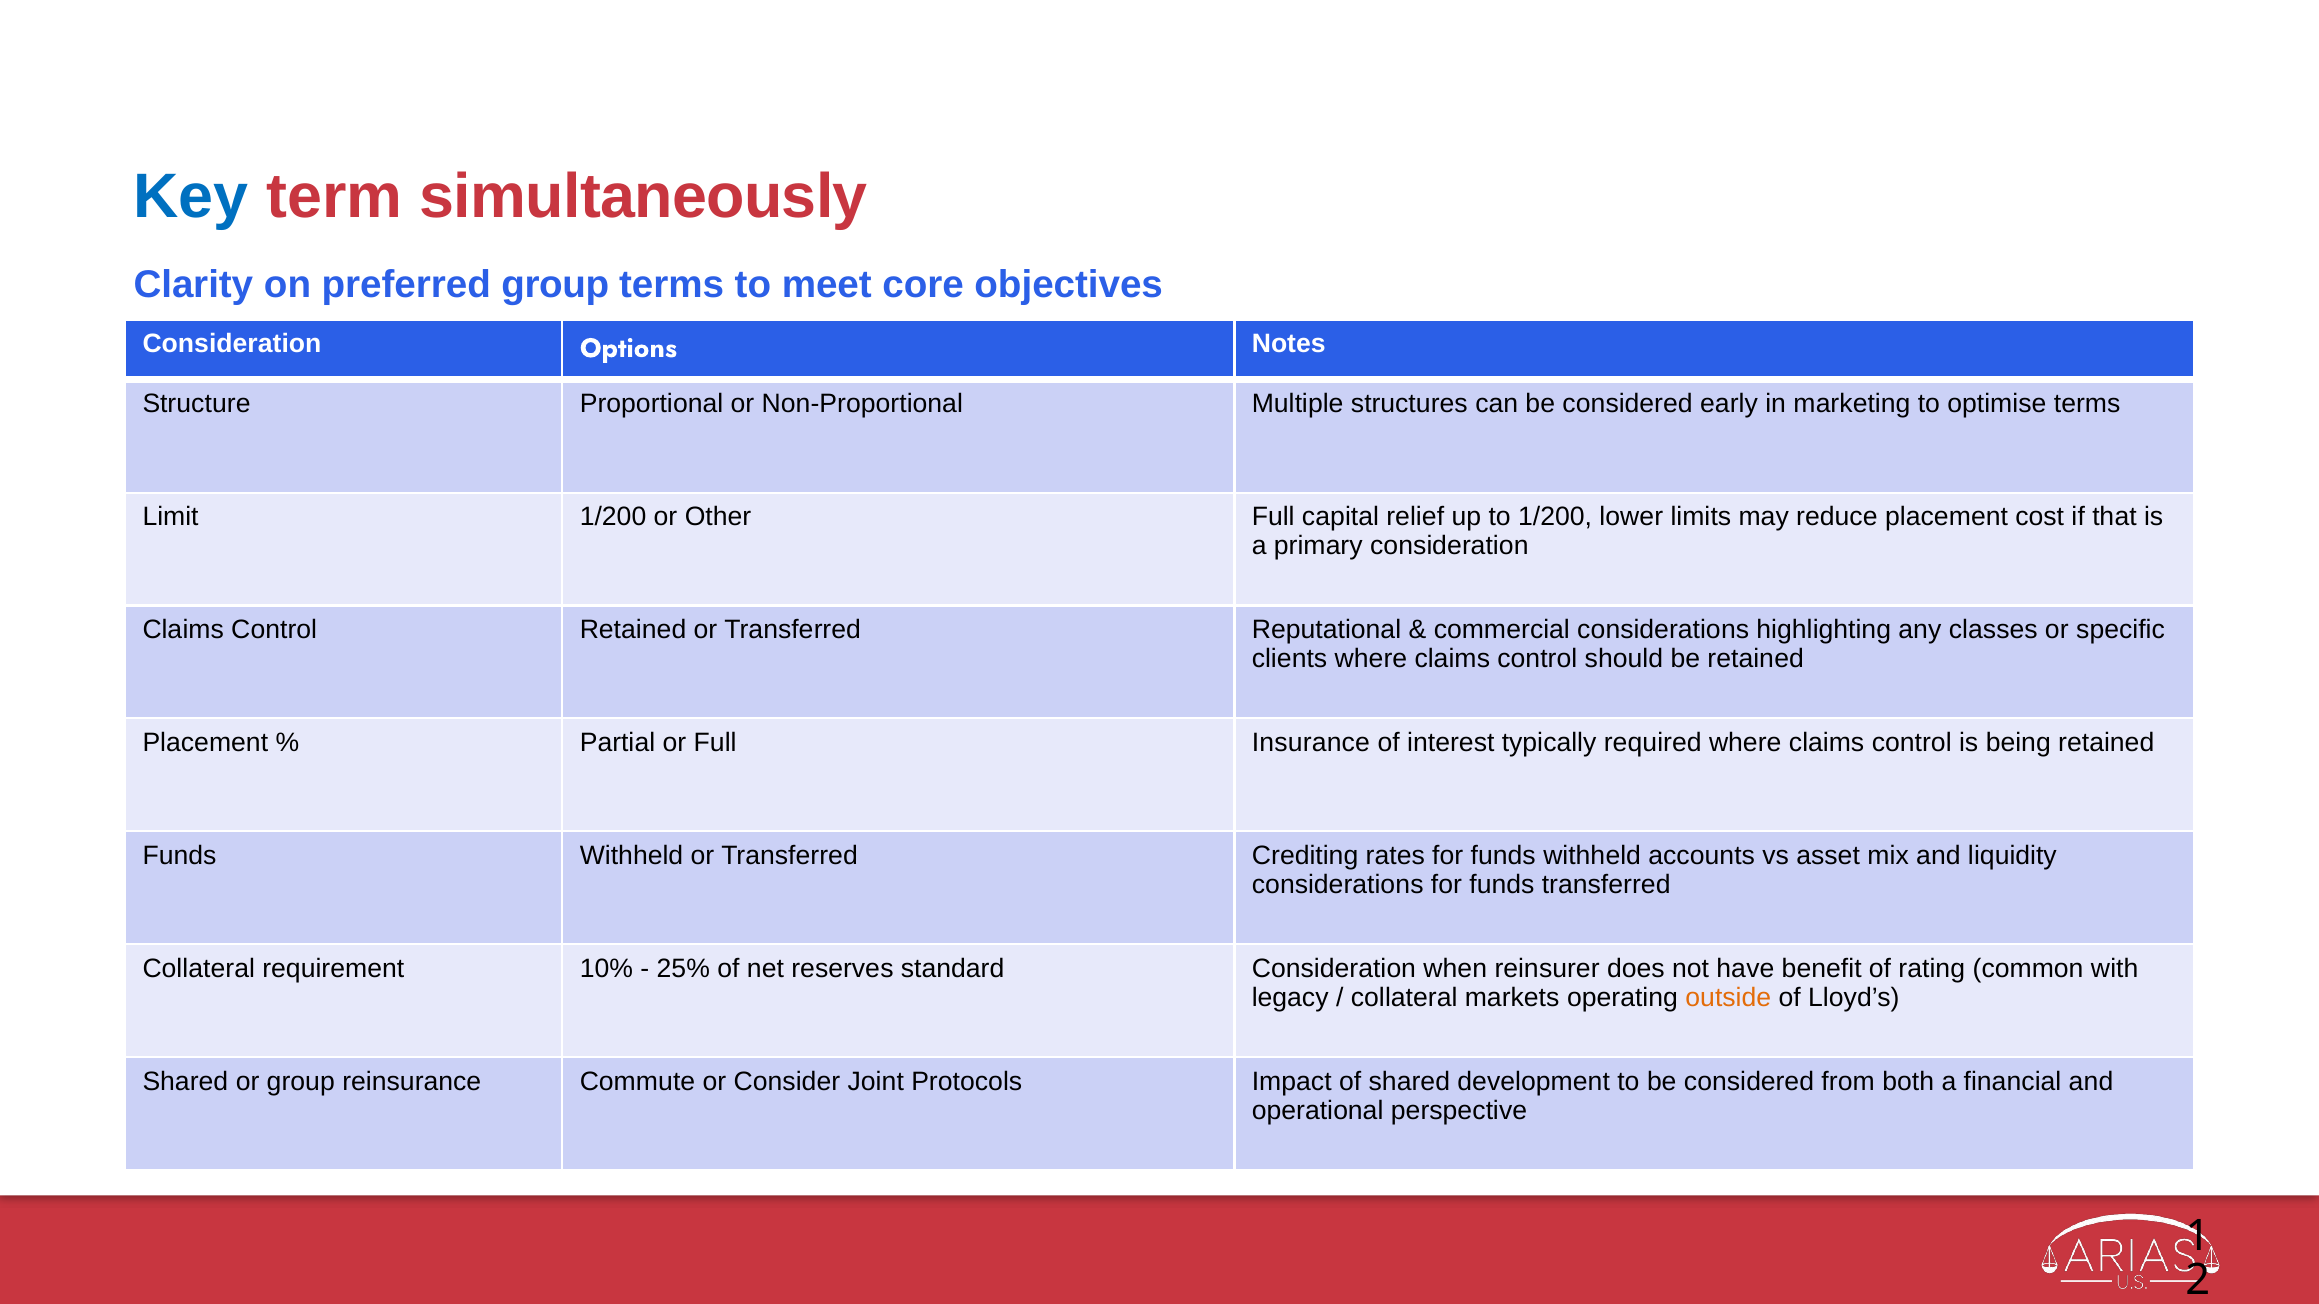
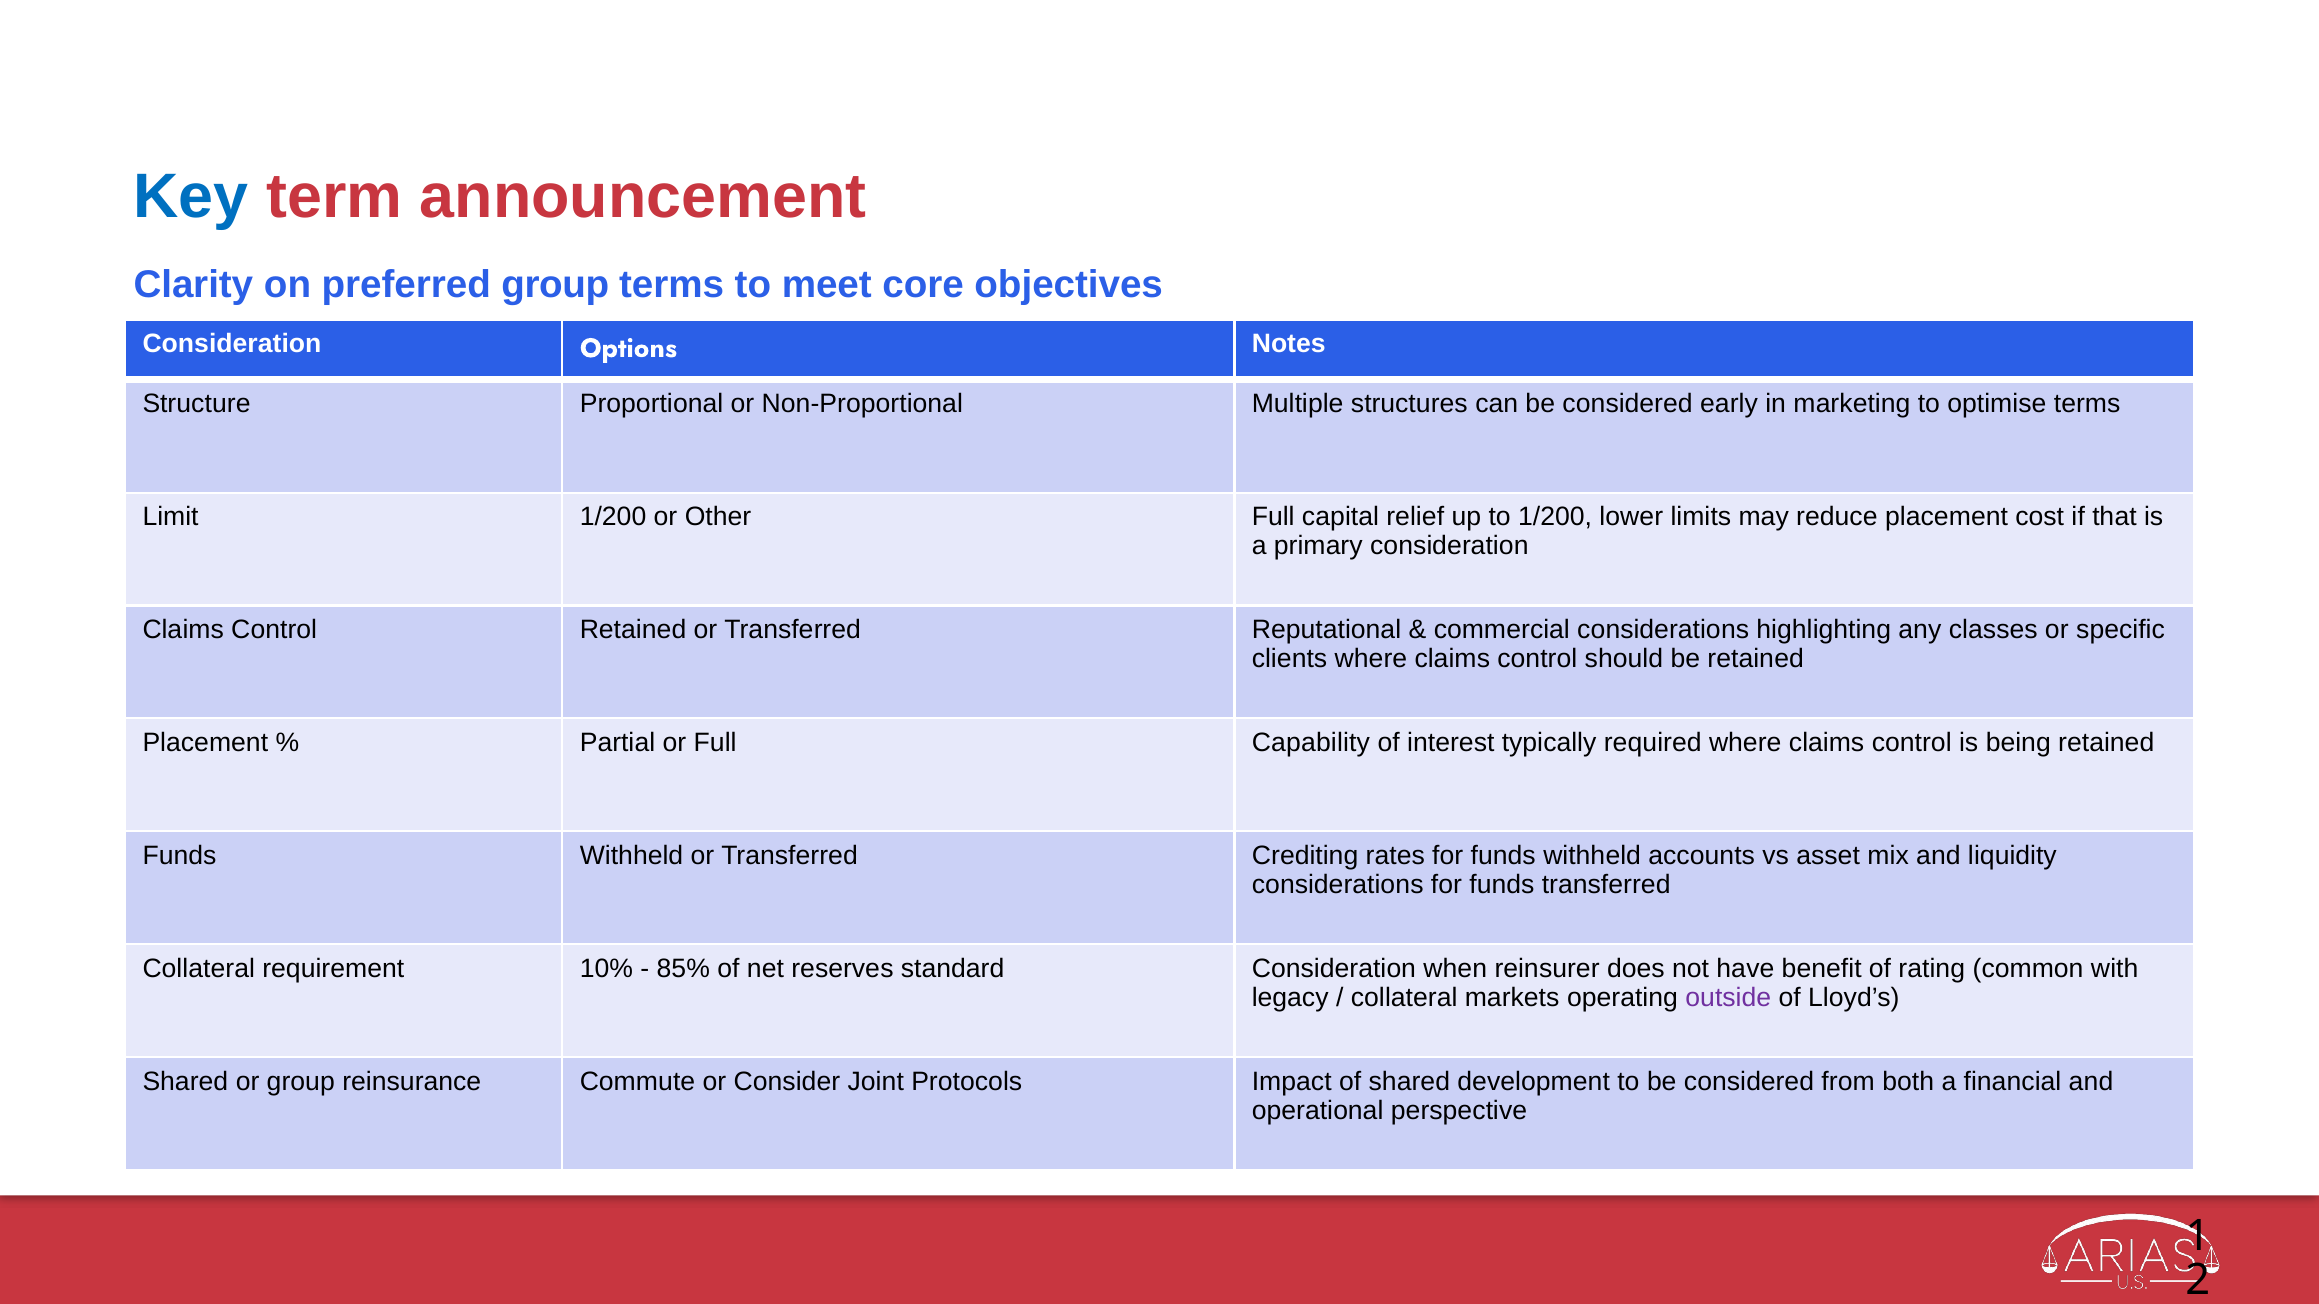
simultaneously: simultaneously -> announcement (643, 197)
Insurance: Insurance -> Capability (1311, 743)
25%: 25% -> 85% (683, 969)
outside colour: orange -> purple (1728, 998)
